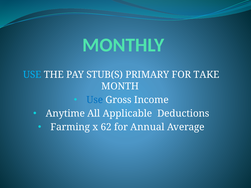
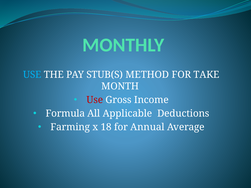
PRIMARY: PRIMARY -> METHOD (147, 75)
Use colour: blue -> red (95, 100)
Anytime: Anytime -> Formula (65, 114)
62: 62 -> 18 (106, 127)
